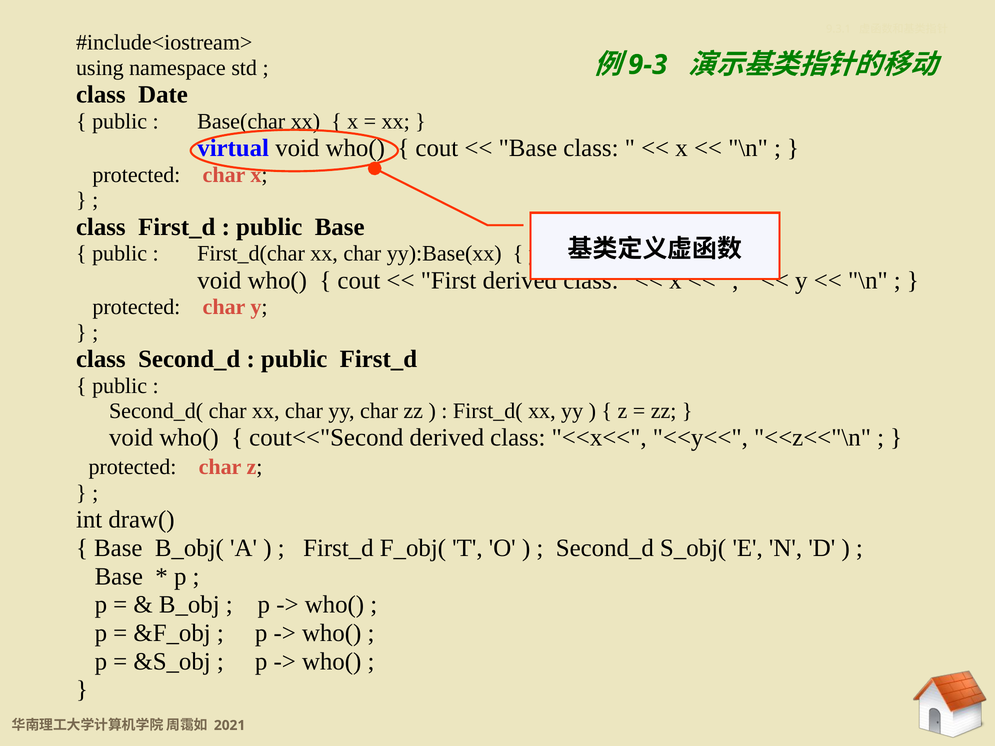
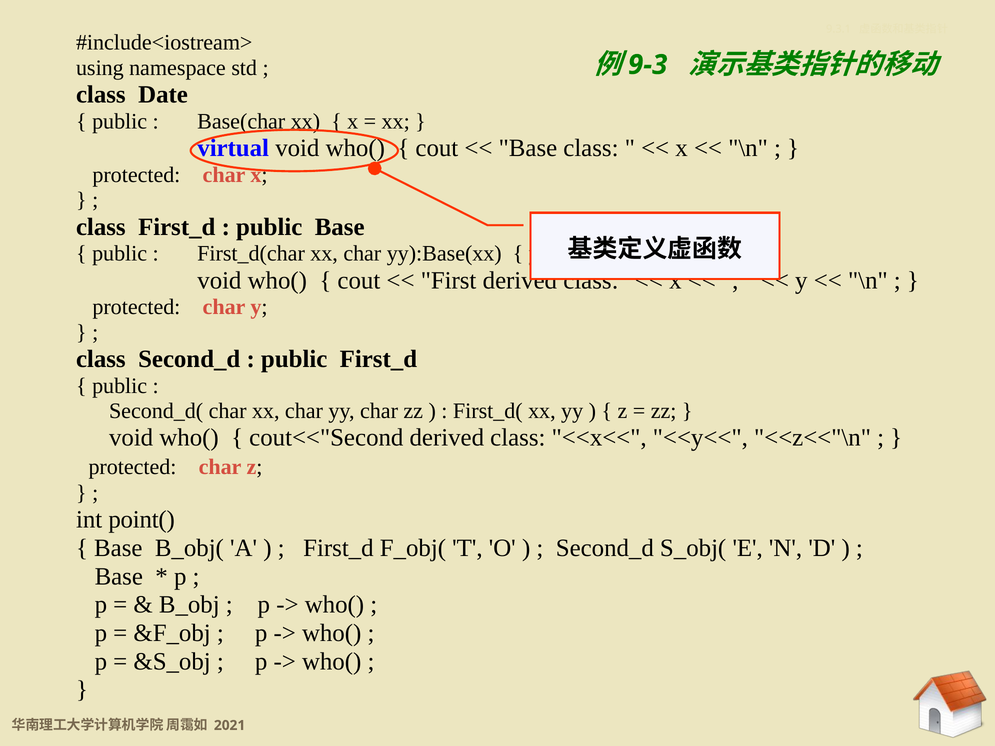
draw(: draw( -> point( (142, 520)
